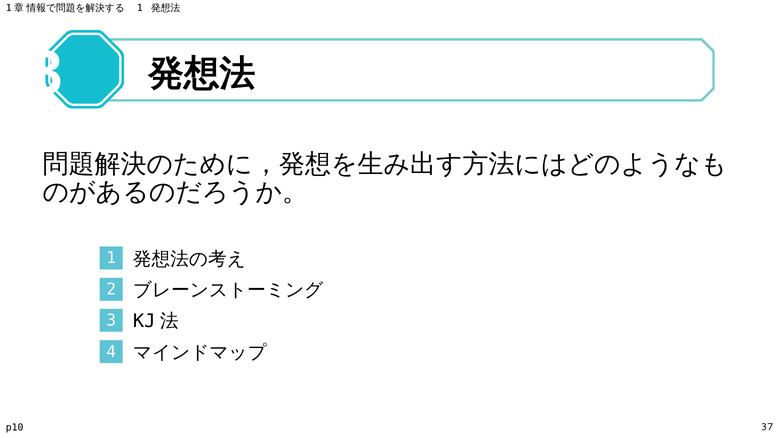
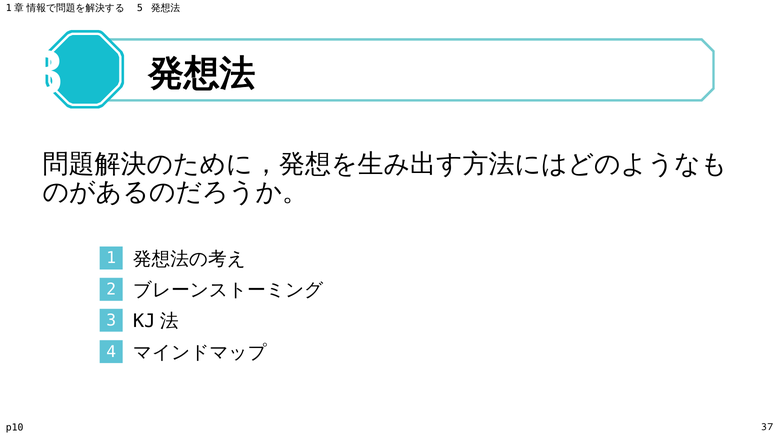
1: 1 -> 5 (140, 8)
